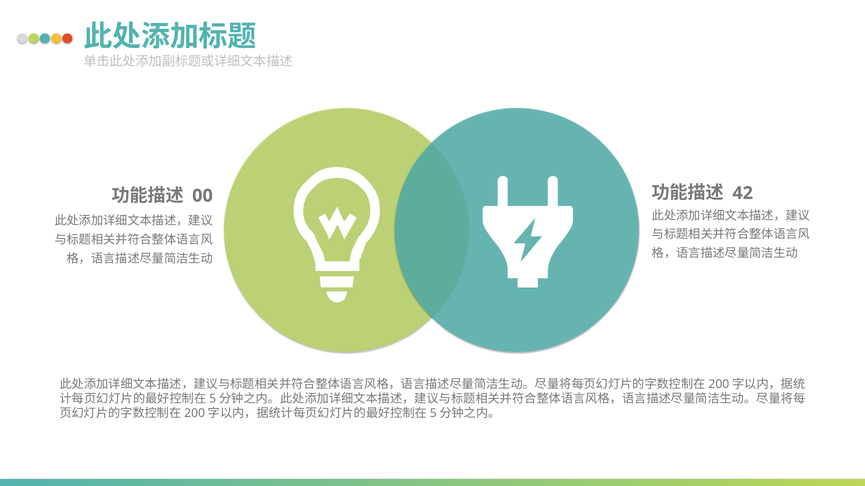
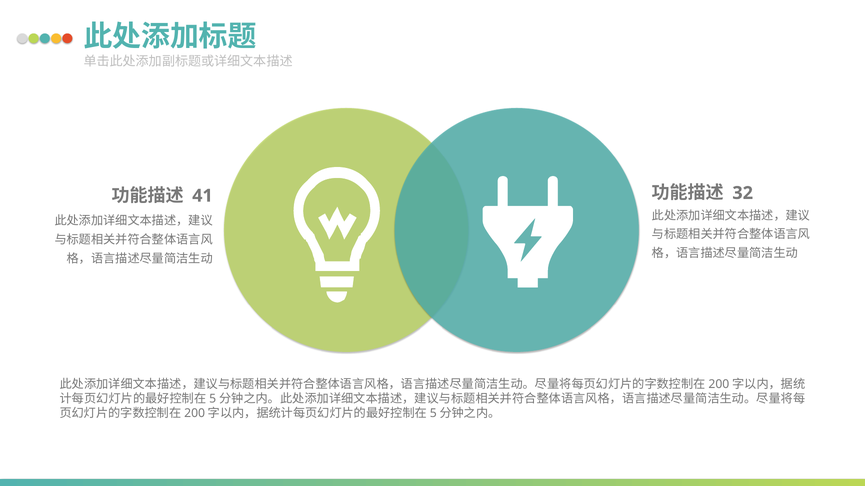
42: 42 -> 32 (743, 193)
00: 00 -> 41 (202, 196)
